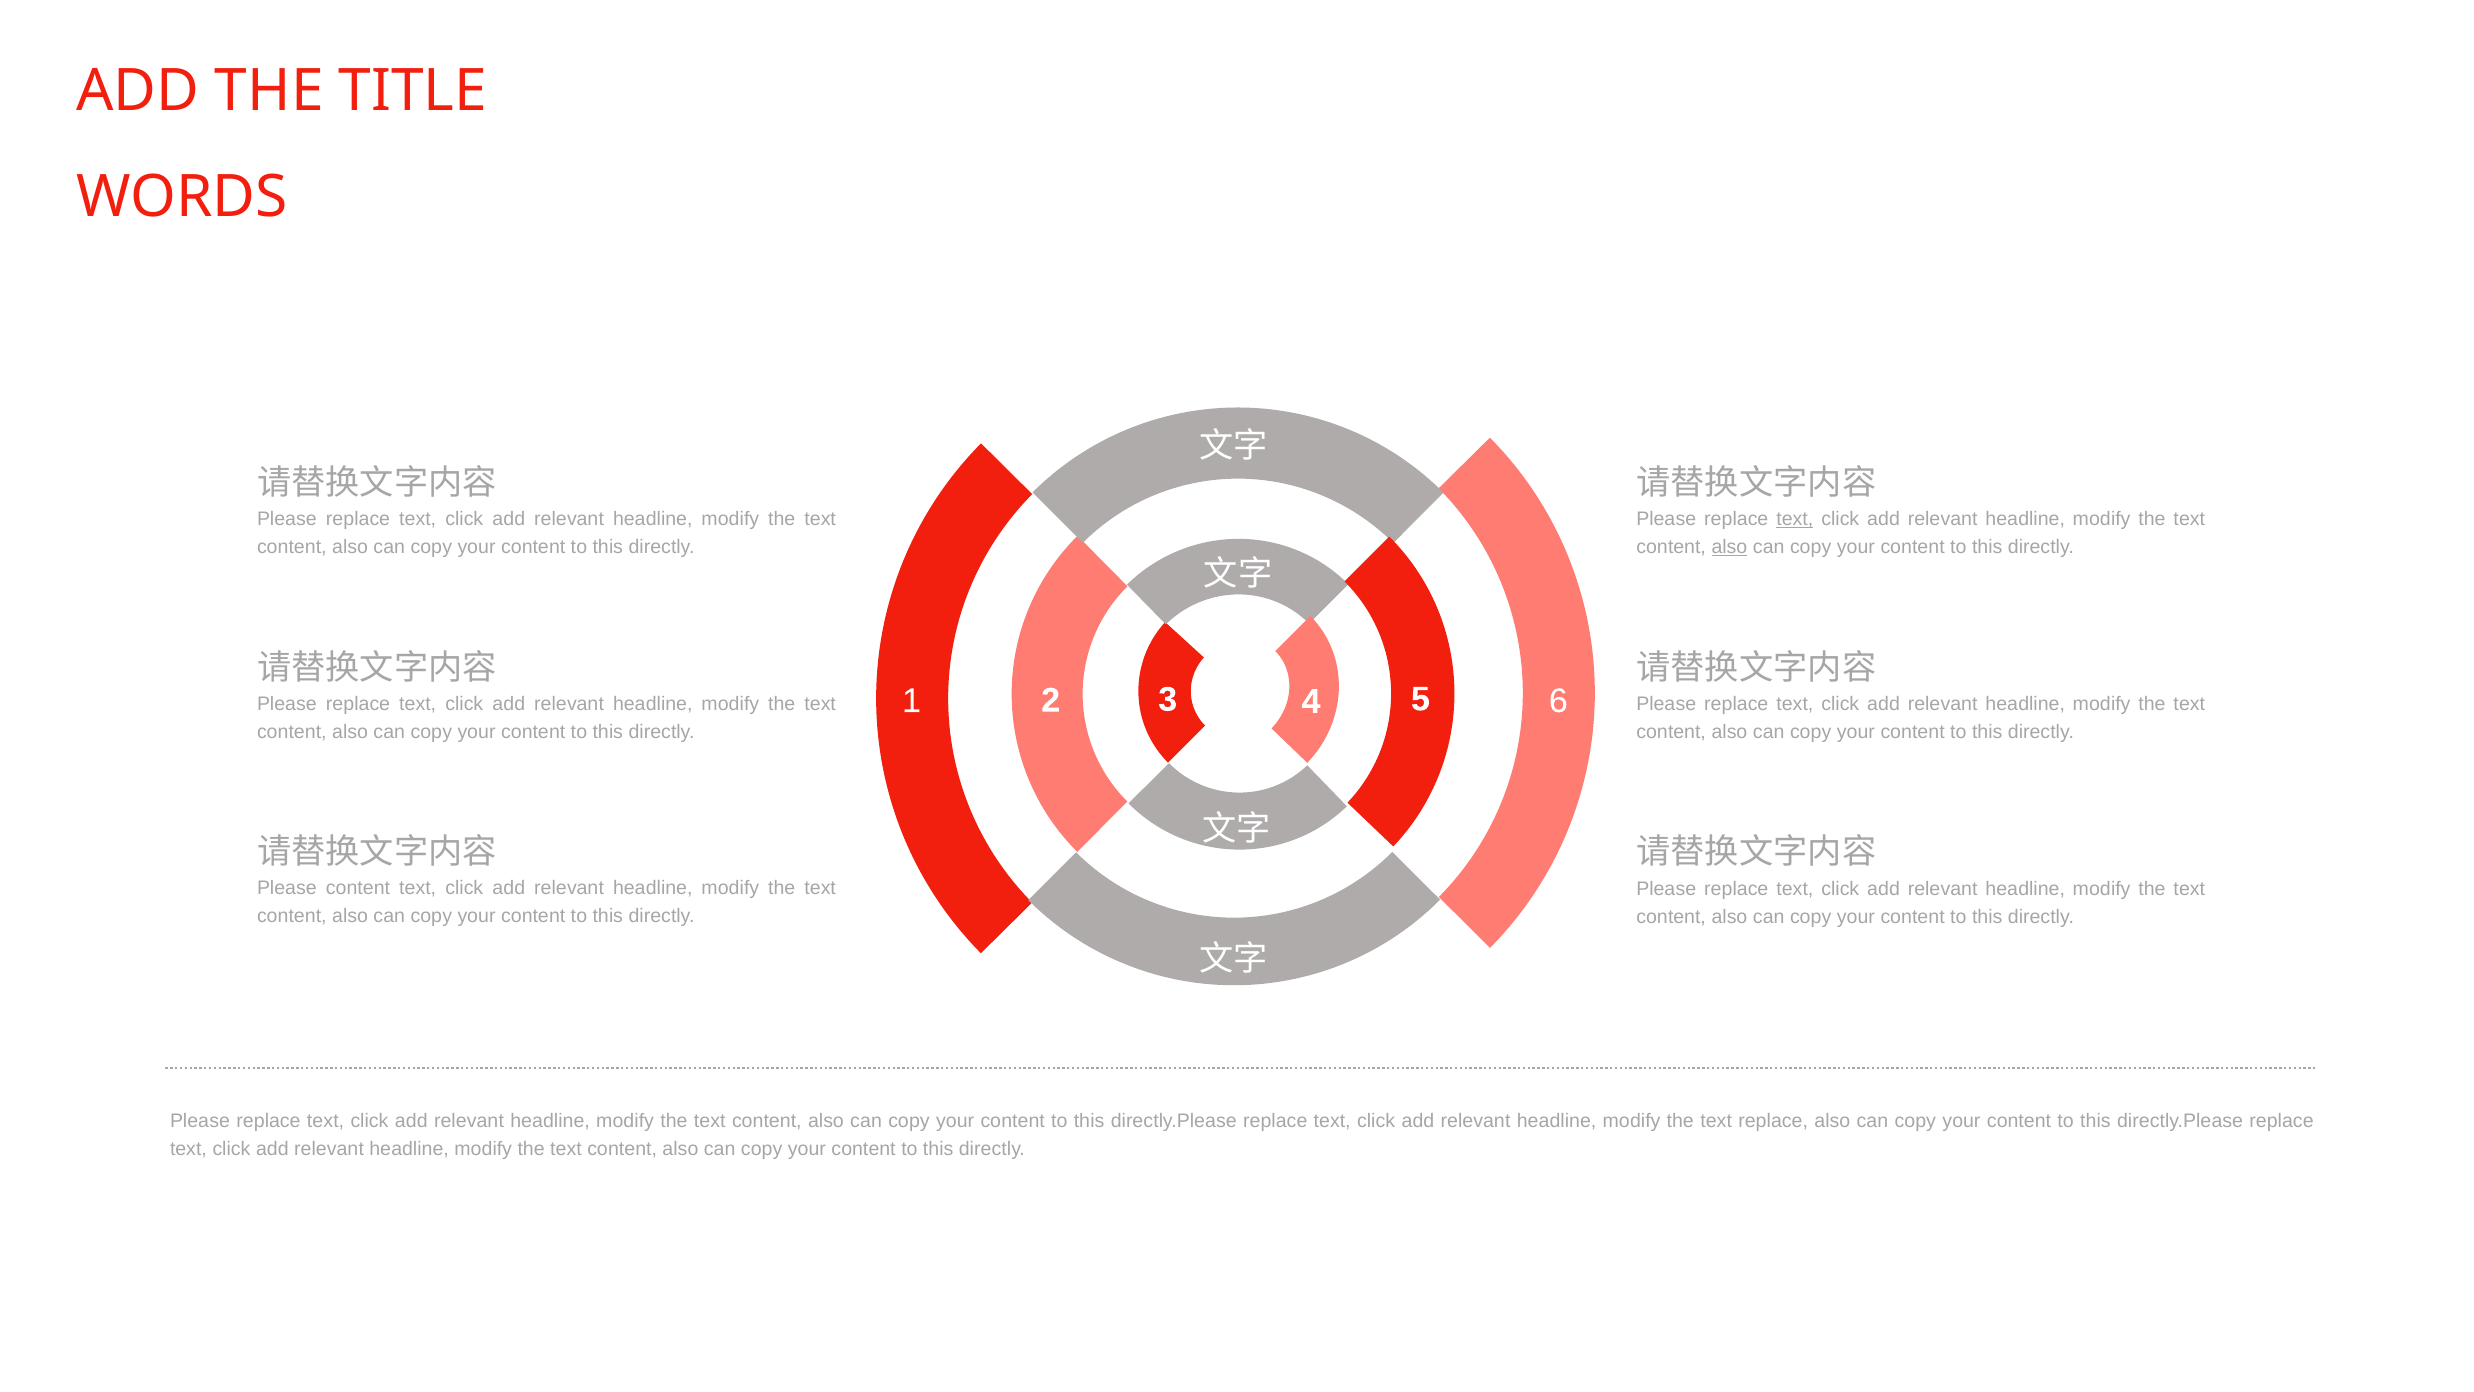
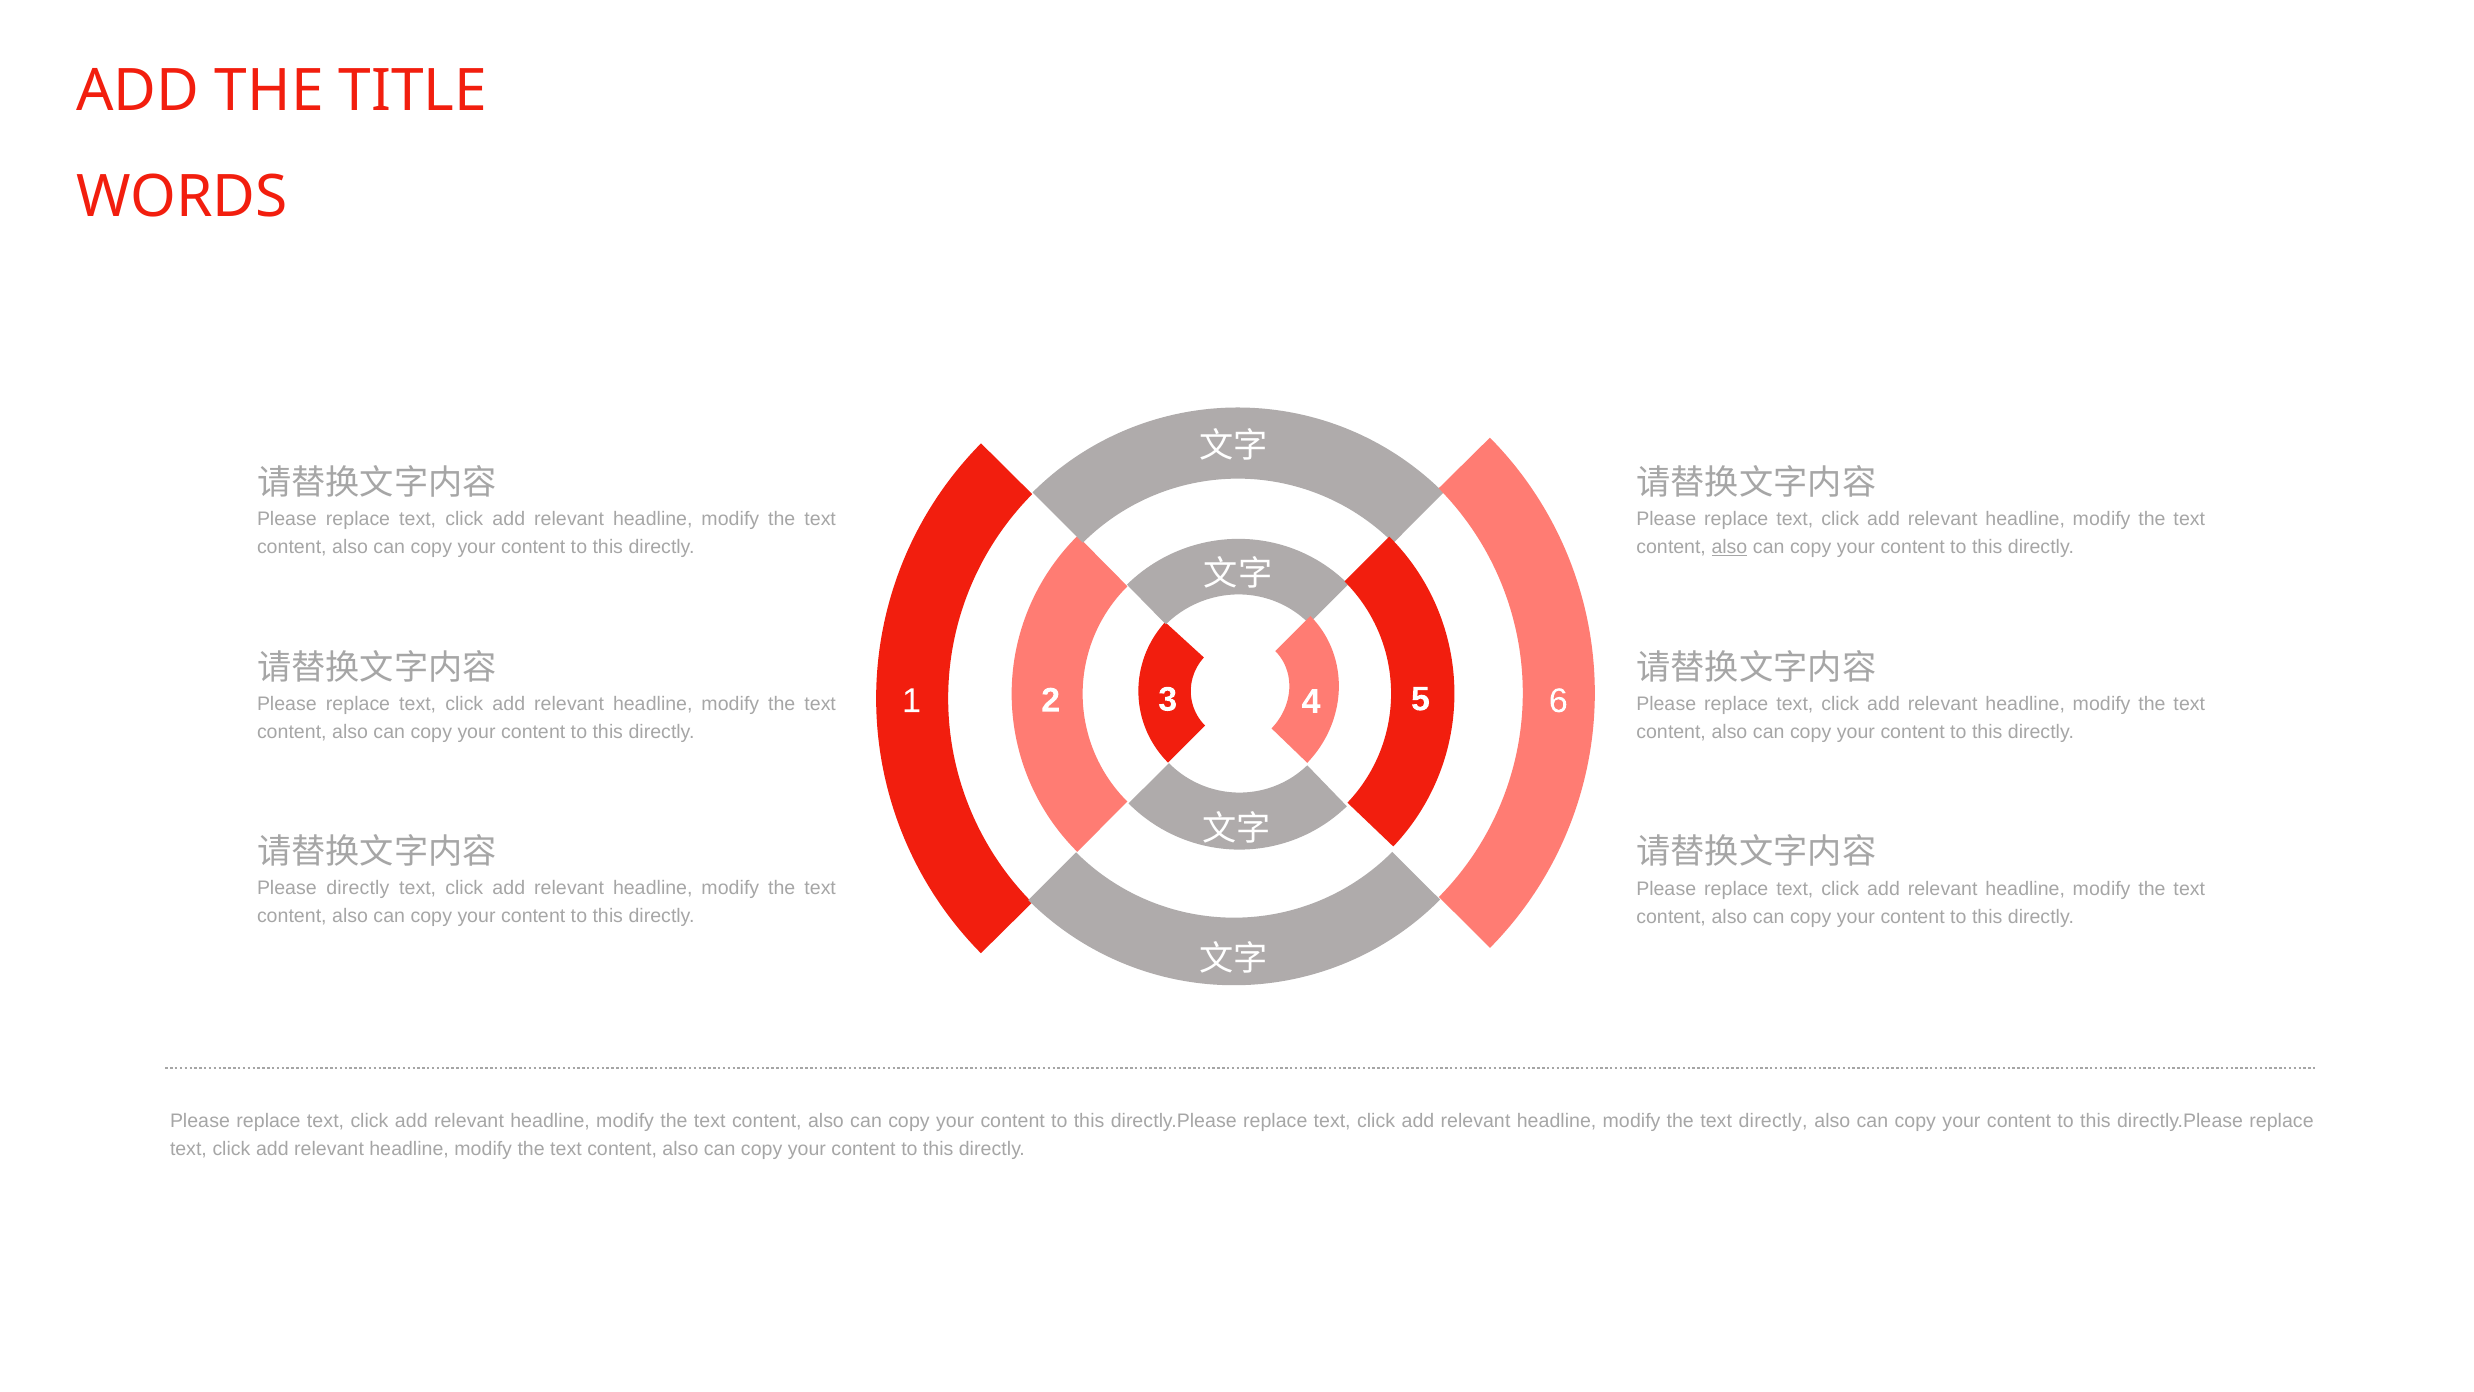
text underline: present -> none (1795, 519)
Please content: content -> directly (358, 888)
text replace: replace -> directly (1773, 1120)
